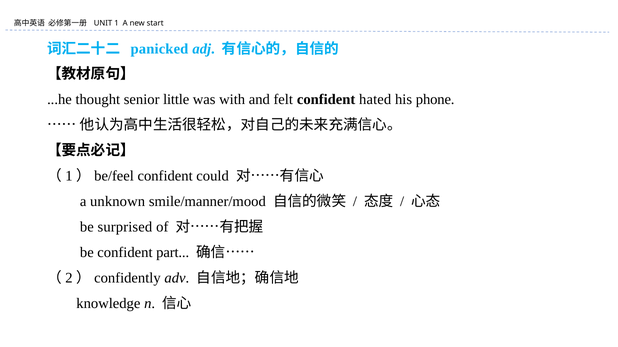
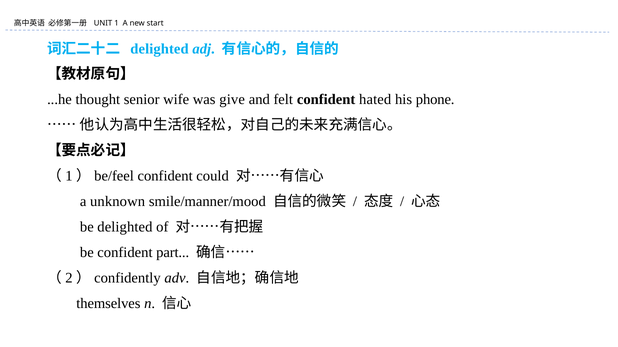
panicked: panicked -> delighted (159, 49)
little: little -> wife (176, 100)
with: with -> give (232, 100)
be surprised: surprised -> delighted (125, 227)
knowledge: knowledge -> themselves (108, 304)
